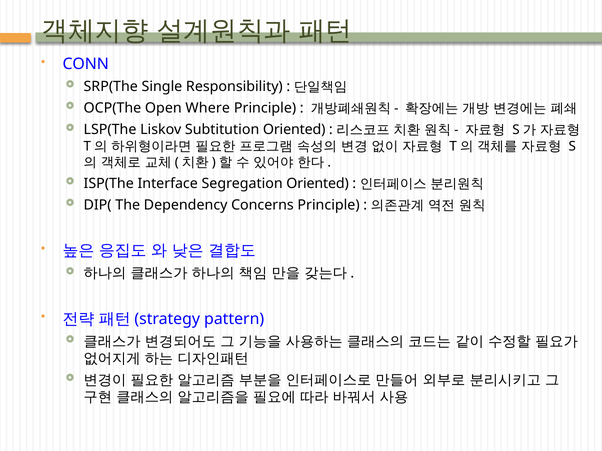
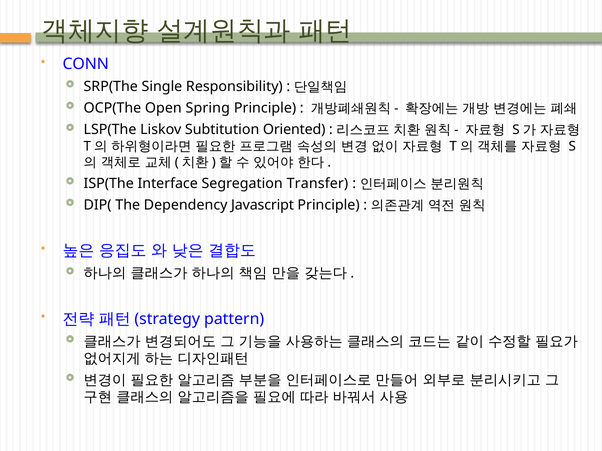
Where: Where -> Spring (208, 108)
Segregation Oriented: Oriented -> Transfer (317, 184)
Concerns: Concerns -> Javascript (263, 205)
